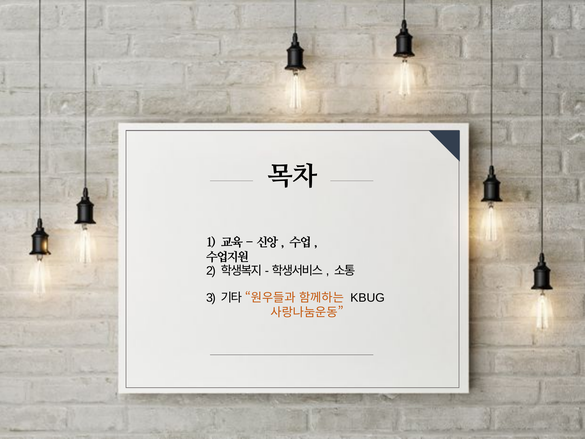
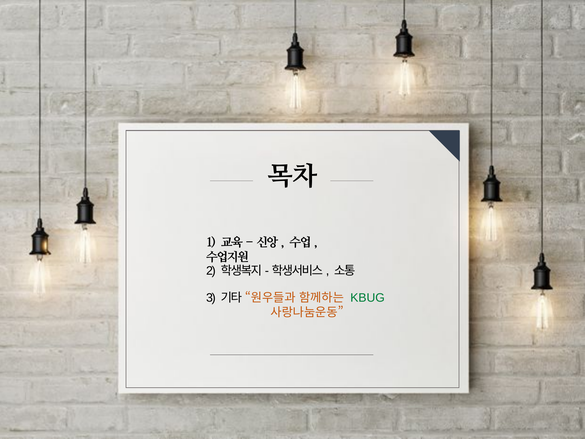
KBUG colour: black -> green (368, 298)
